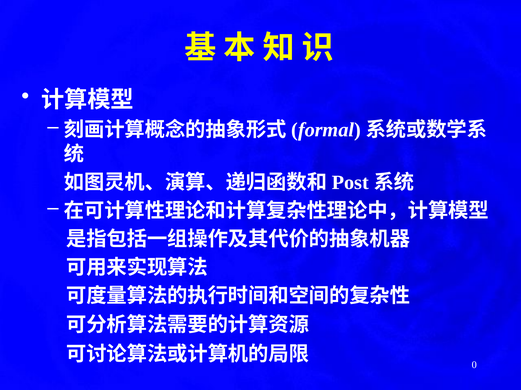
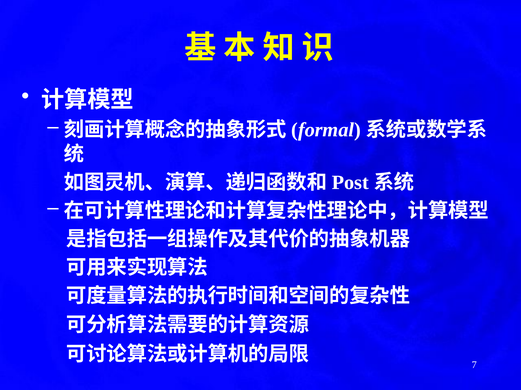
0: 0 -> 7 (474, 365)
